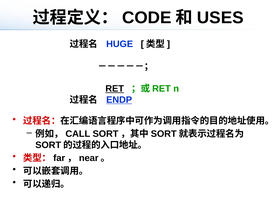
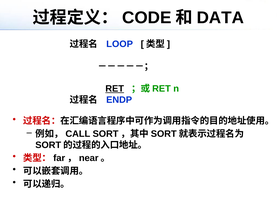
USES: USES -> DATA (220, 18)
HUGE: HUGE -> LOOP (120, 44)
ENDP underline: present -> none (119, 100)
